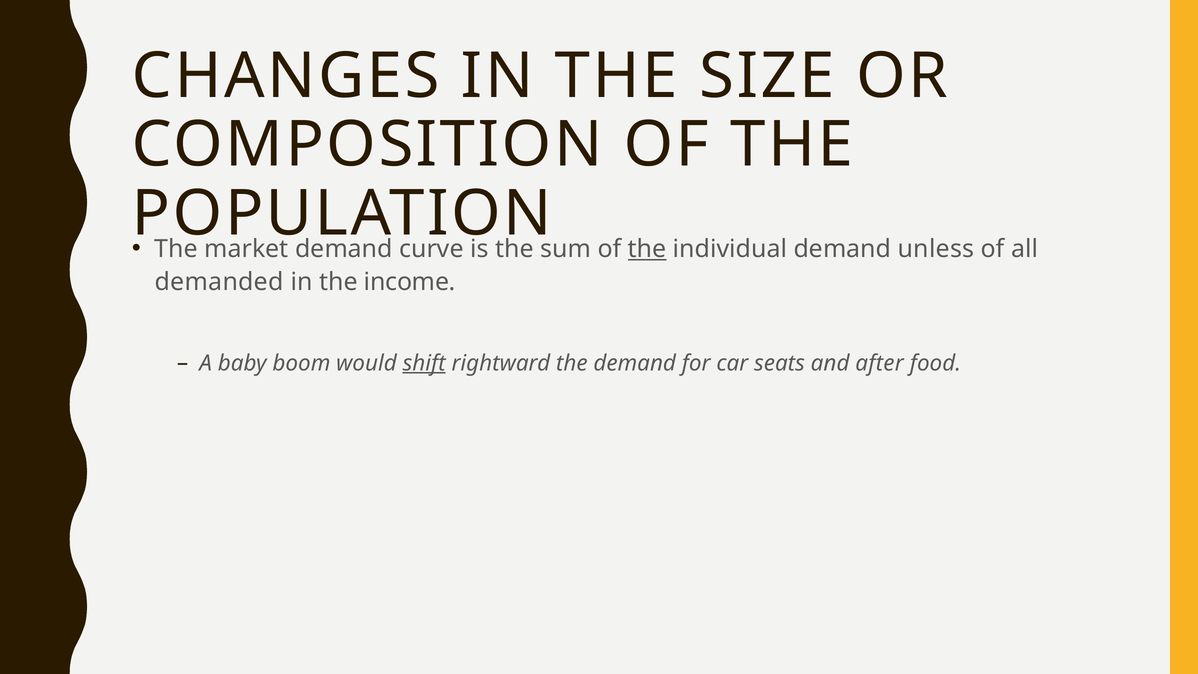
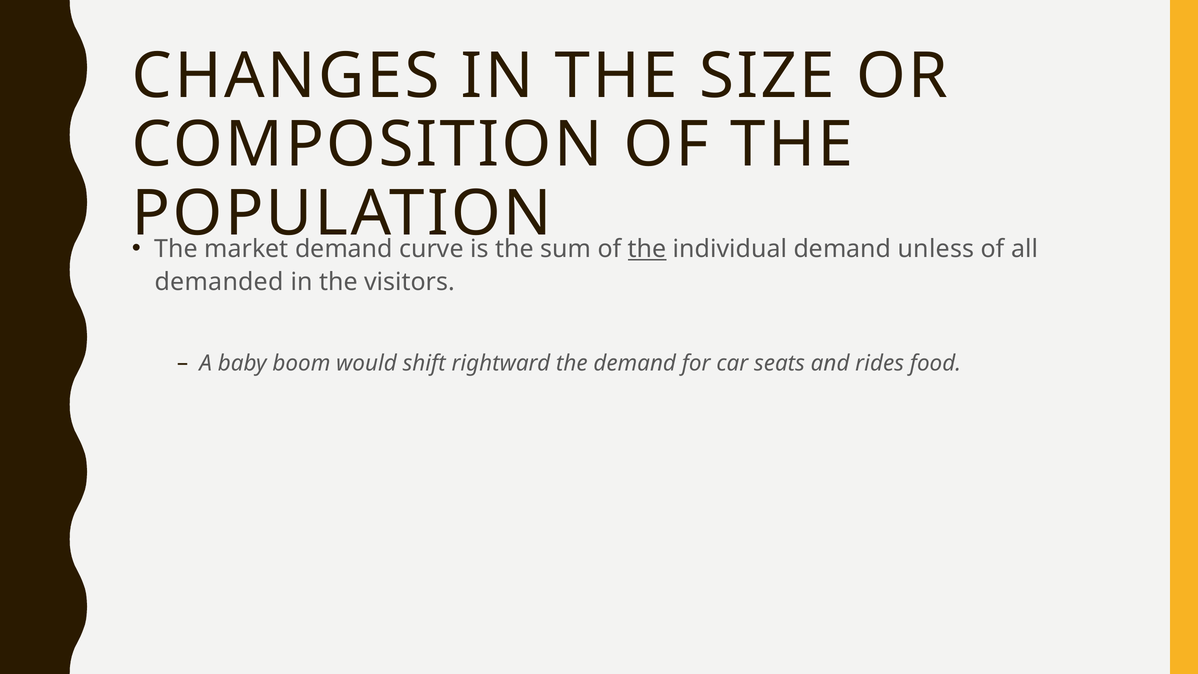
income: income -> visitors (410, 282)
shift underline: present -> none (424, 363)
after: after -> rides (880, 363)
